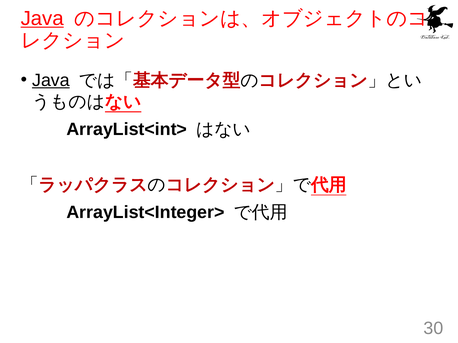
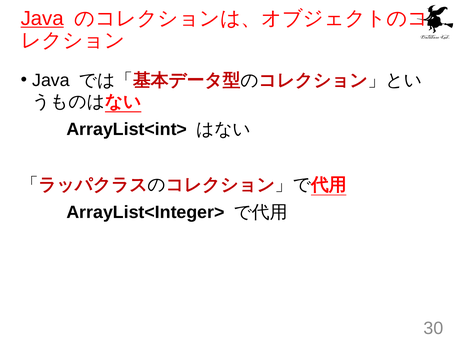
Java underline: present -> none (51, 80)
